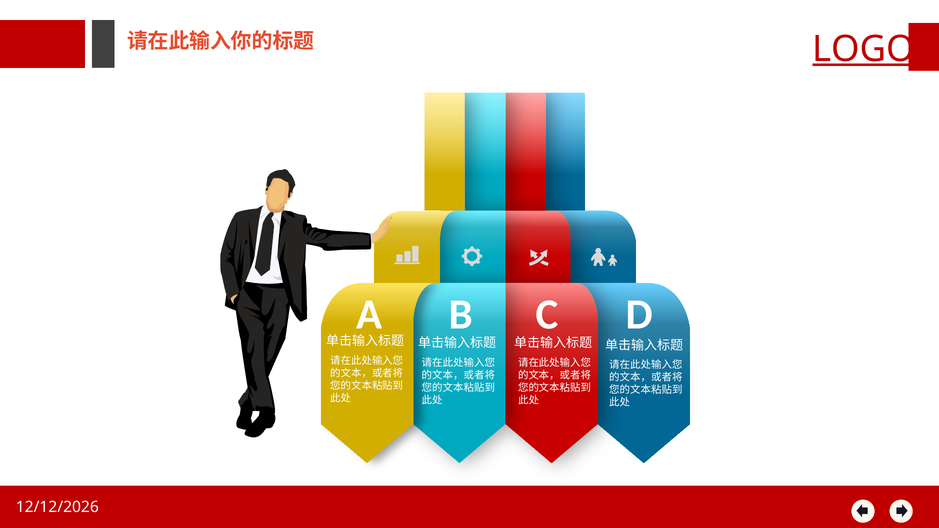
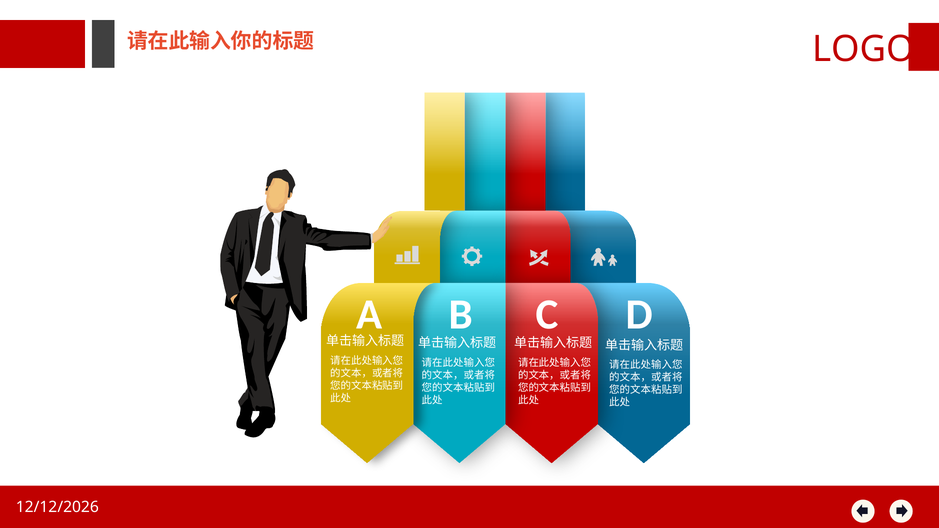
LOGO underline: present -> none (864, 49)
